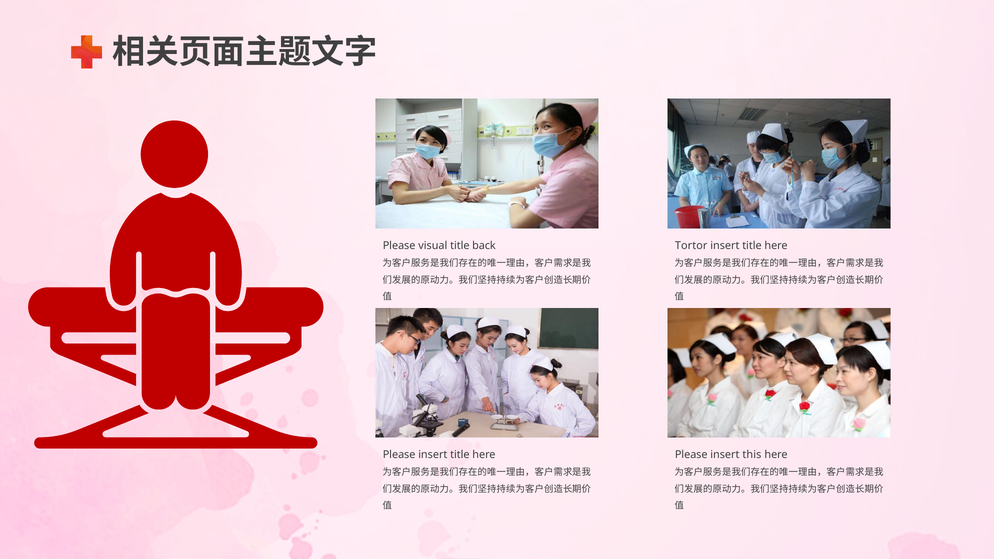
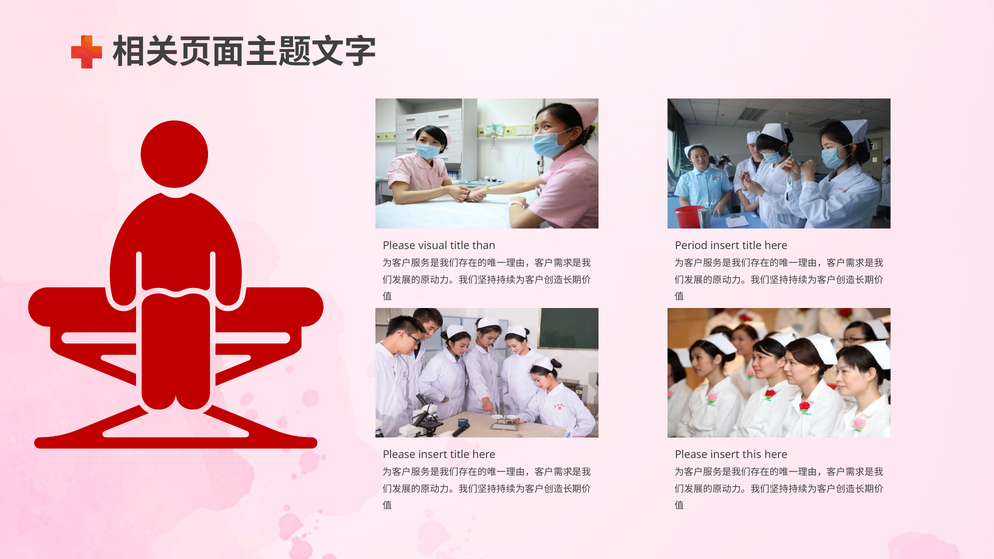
back: back -> than (484, 246)
Tortor: Tortor -> Period (691, 246)
